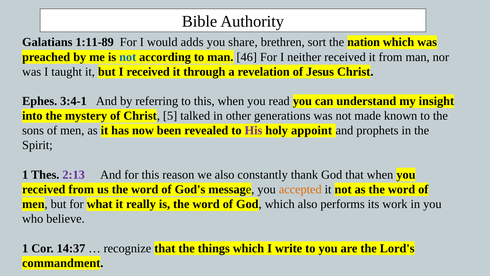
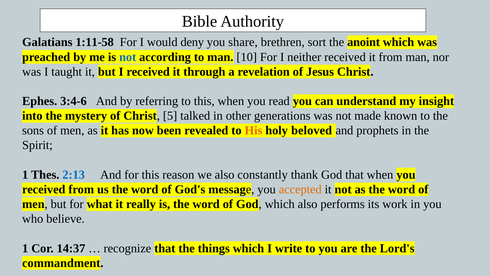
1:11-89: 1:11-89 -> 1:11-58 (95, 42)
adds: adds -> deny (192, 42)
nation: nation -> anoint (364, 42)
46: 46 -> 10 (247, 57)
3:4-1: 3:4-1 -> 3:4-6 (73, 101)
His colour: purple -> orange (253, 130)
appoint: appoint -> beloved (312, 130)
2:13 colour: purple -> blue (74, 174)
